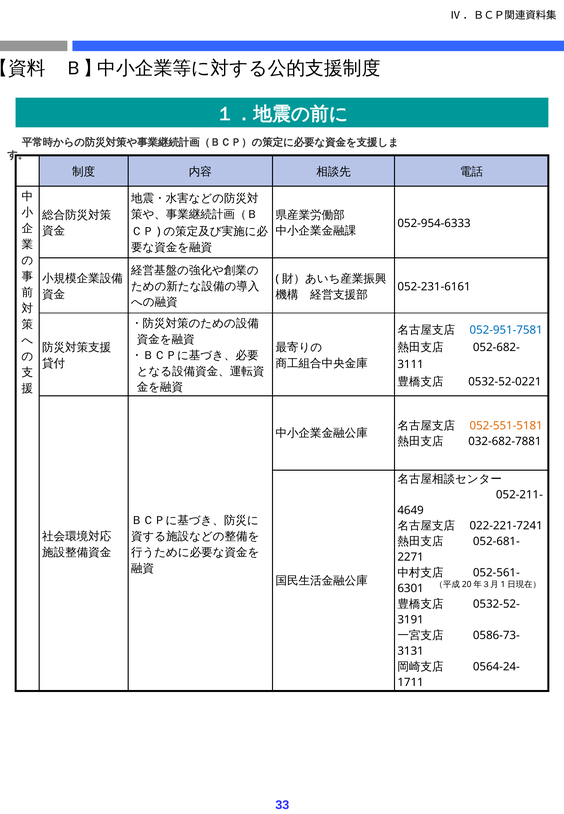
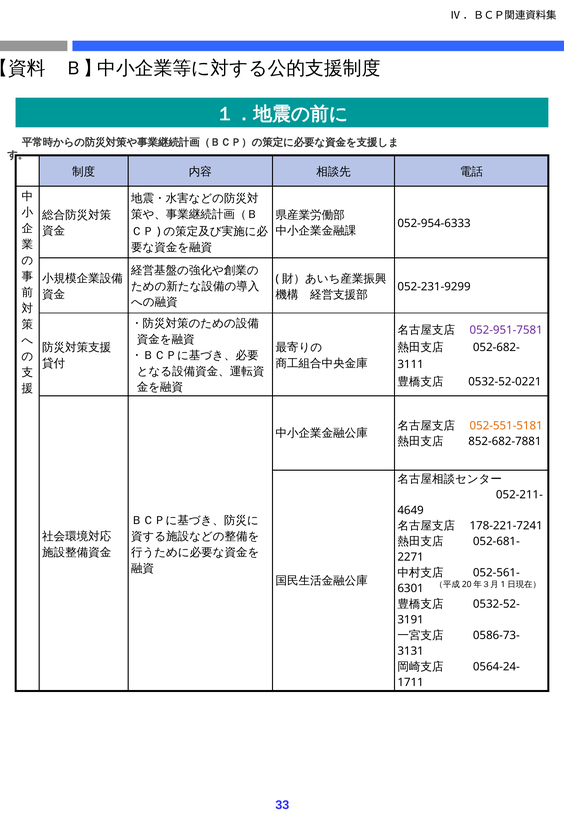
052-231-6161: 052-231-6161 -> 052-231-9299 (434, 287)
052-951-7581 colour: blue -> purple (506, 330)
032-682-7881: 032-682-7881 -> 852-682-7881 (505, 442)
022-221-7241: 022-221-7241 -> 178-221-7241 (506, 526)
